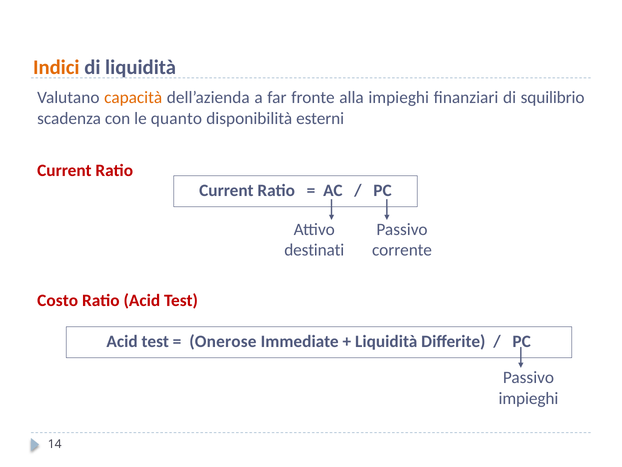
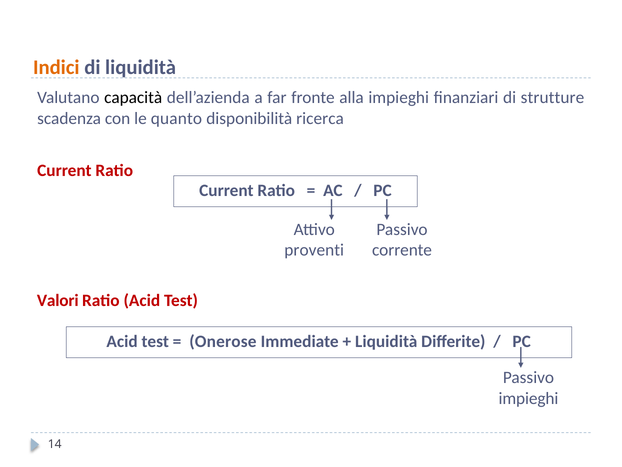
capacità colour: orange -> black (133, 98)
squilibrio: squilibrio -> strutture (553, 98)
esterni: esterni -> ricerca (320, 118)
destinati: destinati -> proventi (314, 250)
Costo: Costo -> Valori (58, 300)
